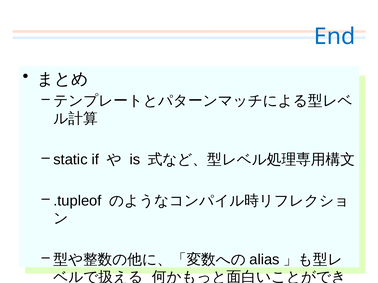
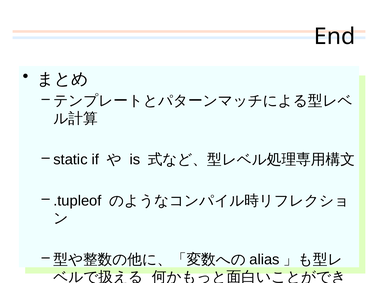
End colour: blue -> black (335, 37)
